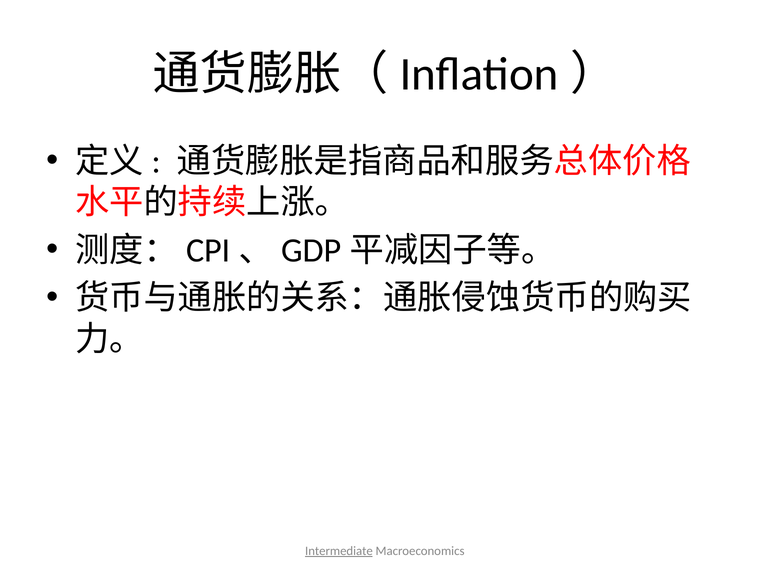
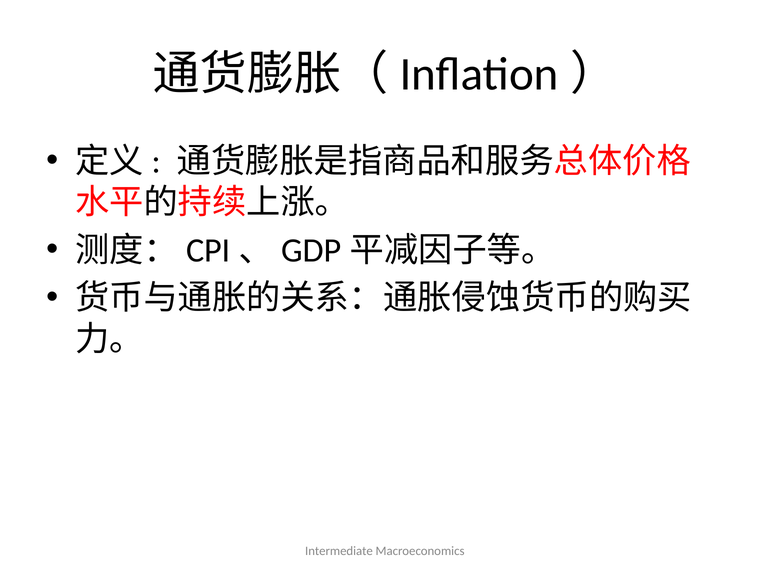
Intermediate underline: present -> none (339, 551)
